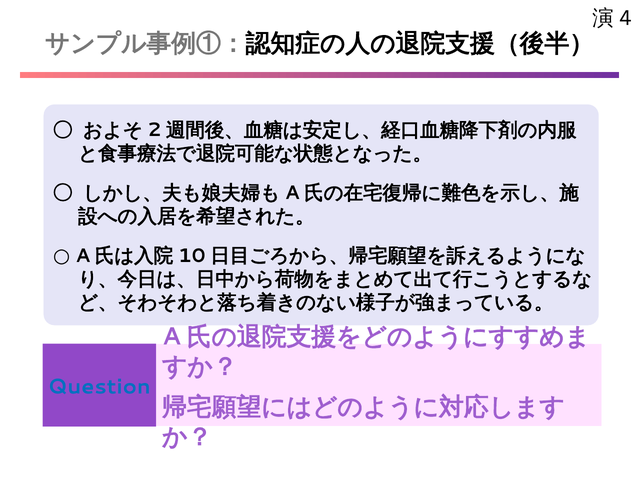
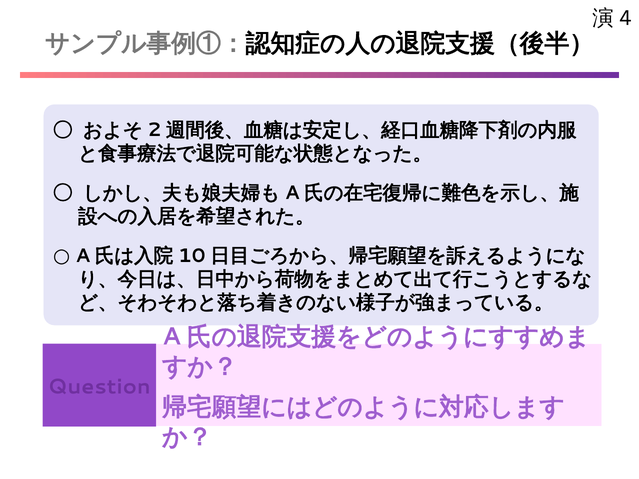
Question colour: blue -> purple (99, 387)
